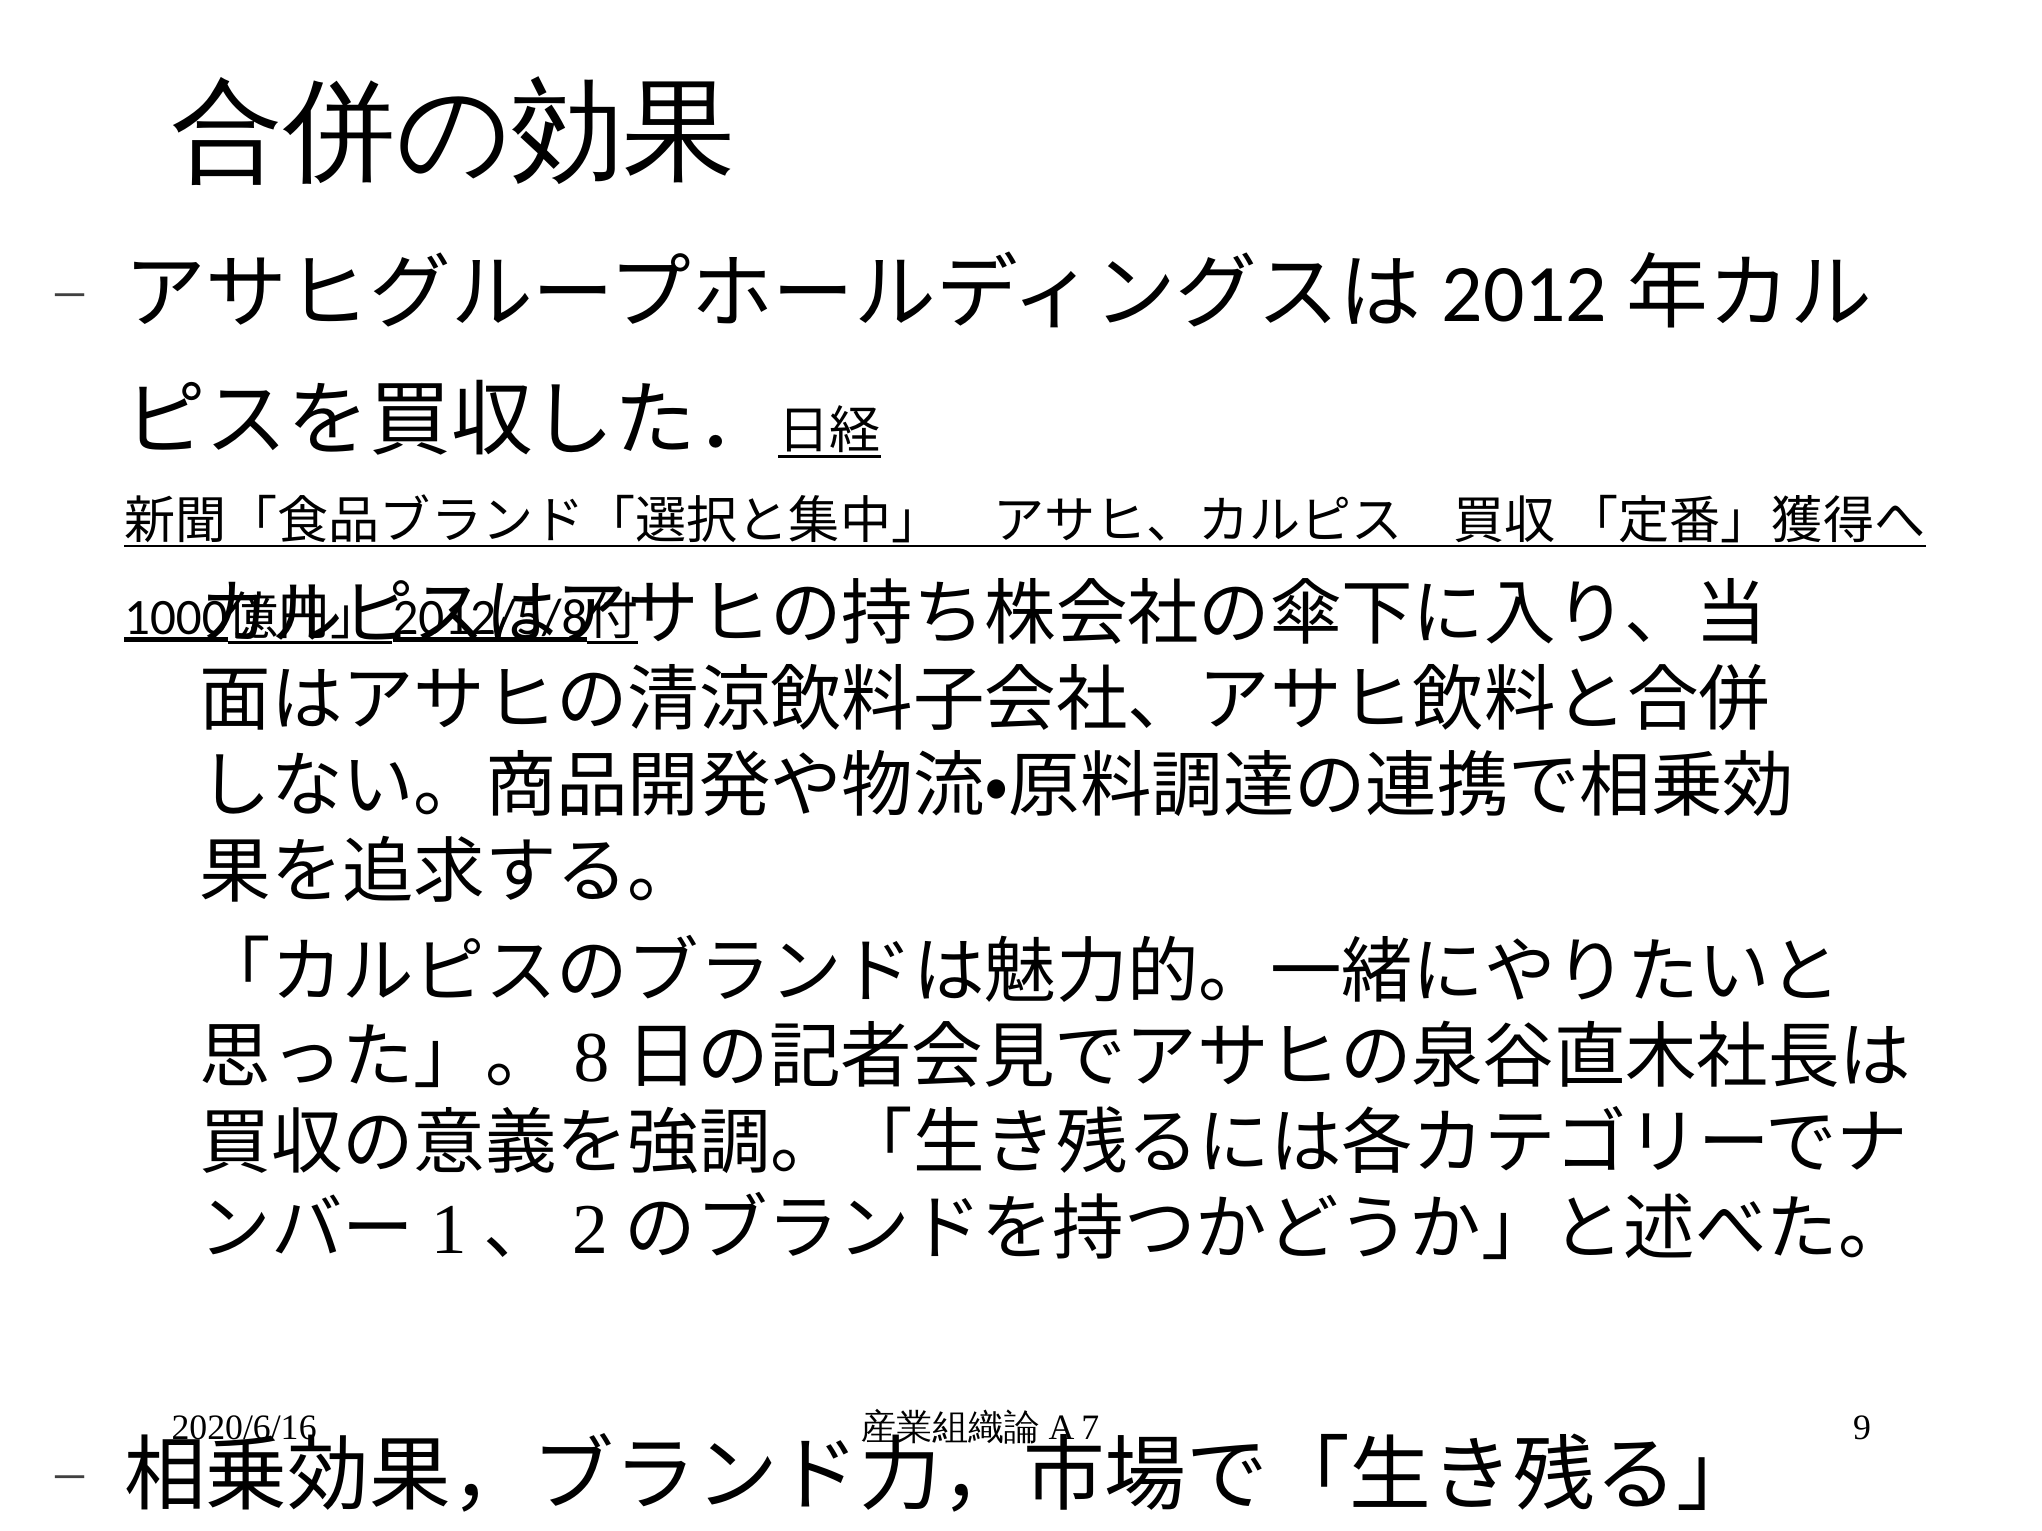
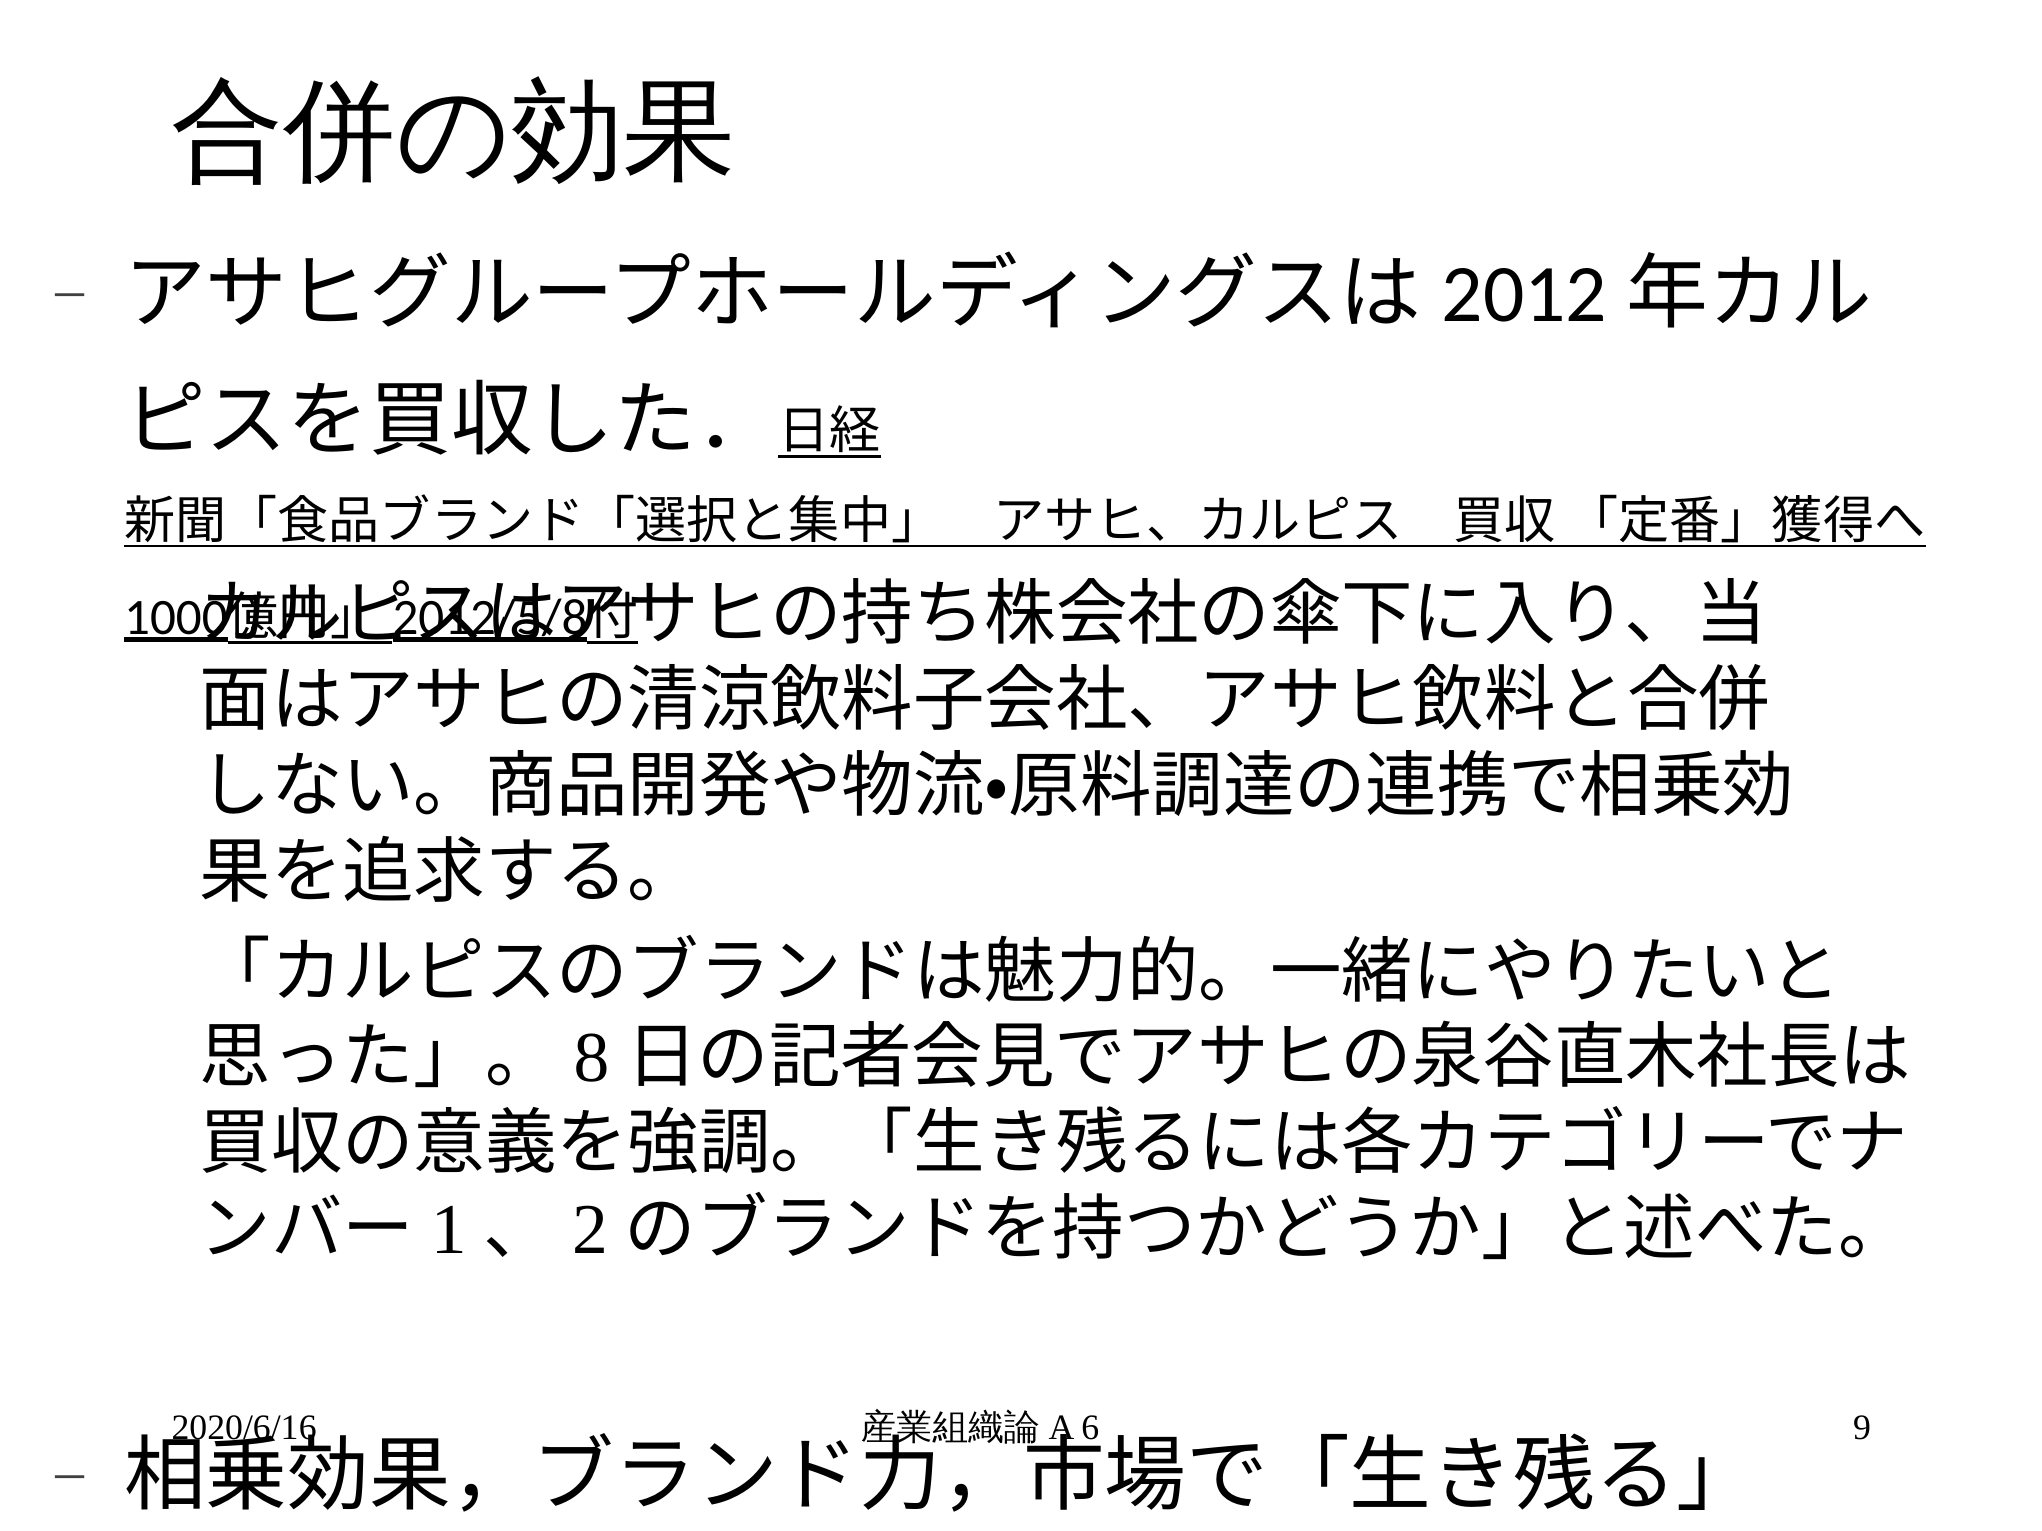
7: 7 -> 6 (1090, 1428)
